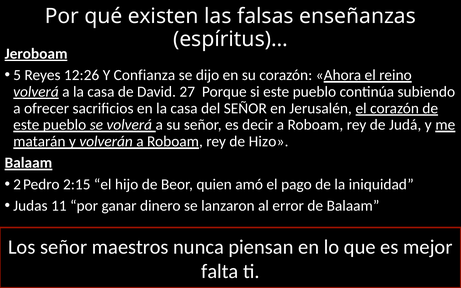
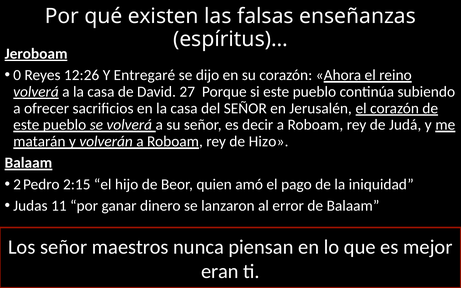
5: 5 -> 0 (17, 75)
Confianza: Confianza -> Entregaré (144, 75)
falta: falta -> eran (220, 272)
